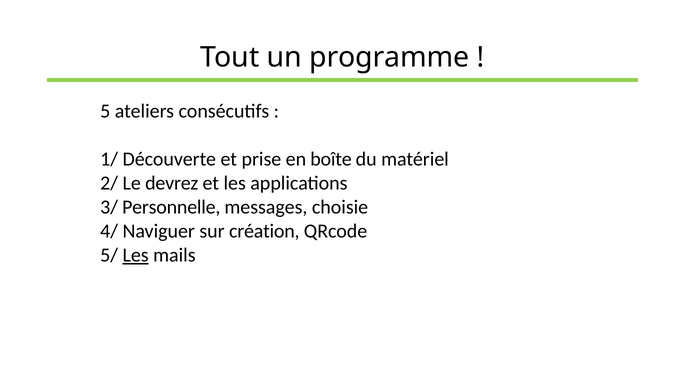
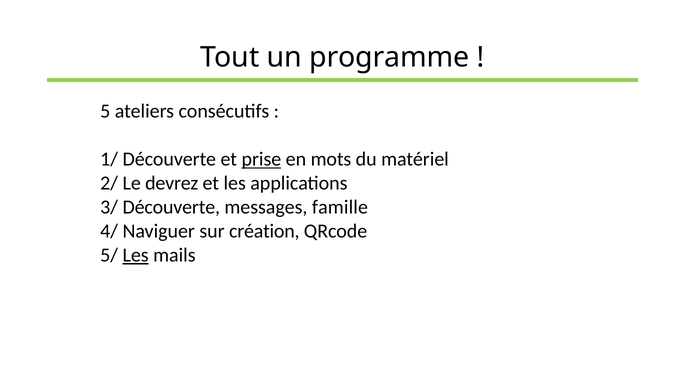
prise underline: none -> present (261, 159)
boîte: boîte -> mots (331, 159)
3/ Personnelle: Personnelle -> Découverte (171, 207)
choisie: choisie -> famille (340, 207)
